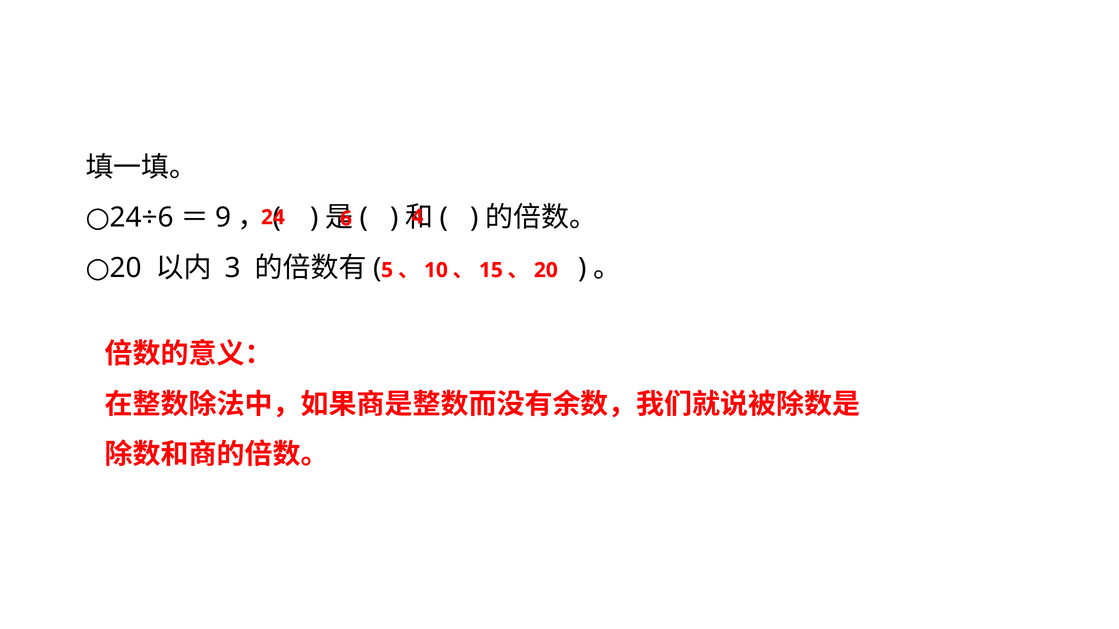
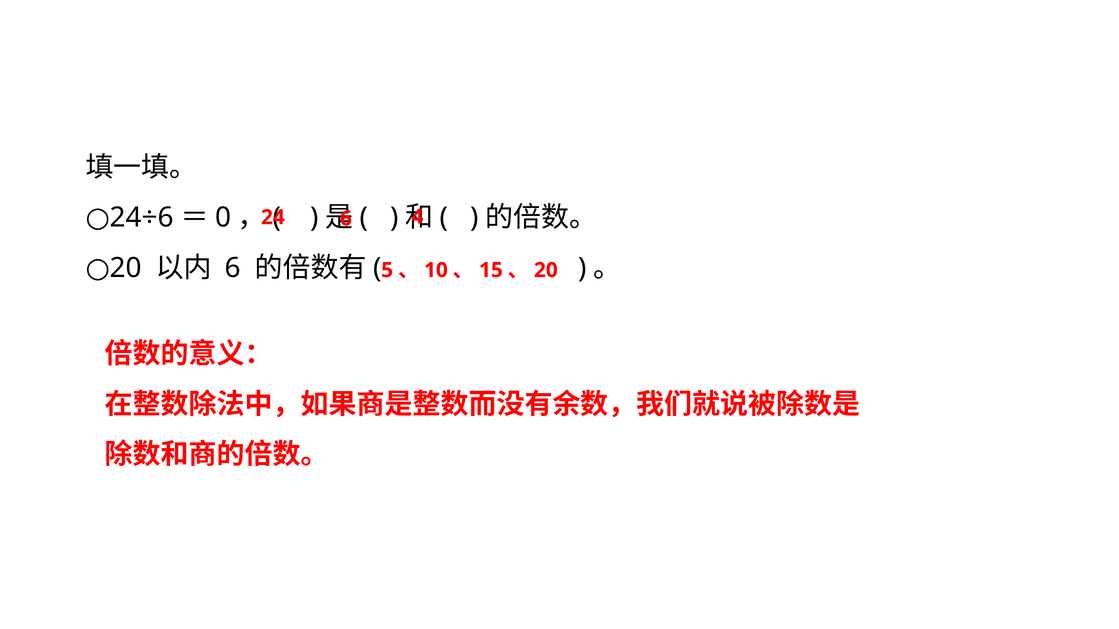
9: 9 -> 0 (223, 218)
3: 3 -> 6 (233, 268)
